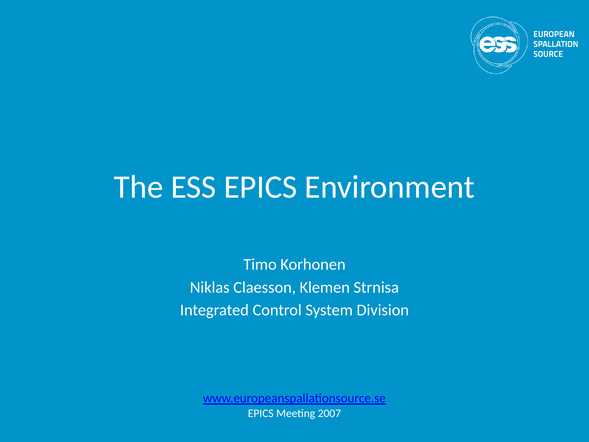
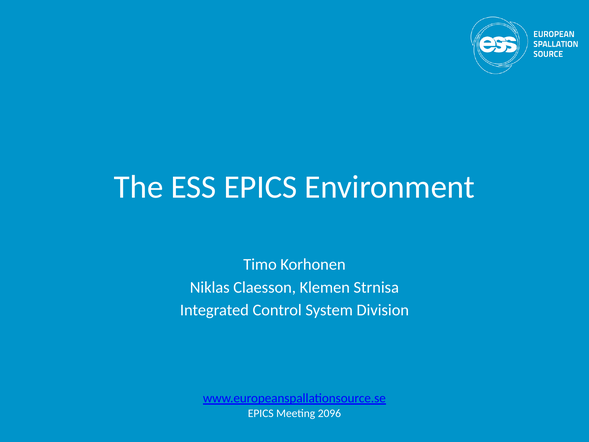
2007: 2007 -> 2096 (329, 413)
